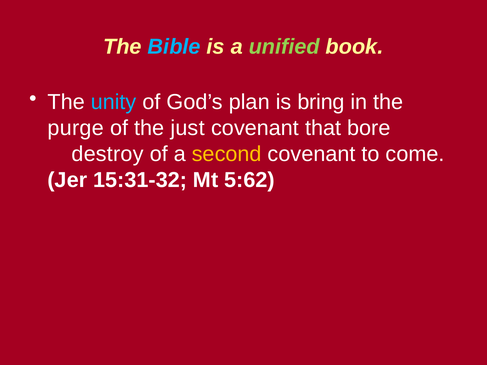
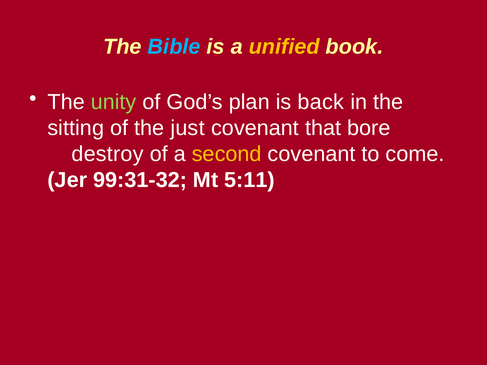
unified colour: light green -> yellow (284, 47)
unity colour: light blue -> light green (114, 102)
bring: bring -> back (321, 102)
purge: purge -> sitting (76, 128)
15:31-32: 15:31-32 -> 99:31-32 (140, 180)
5:62: 5:62 -> 5:11 (250, 180)
